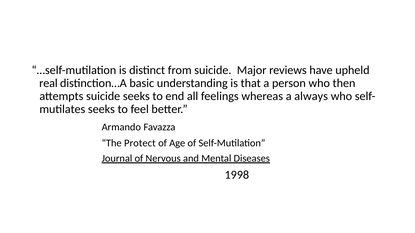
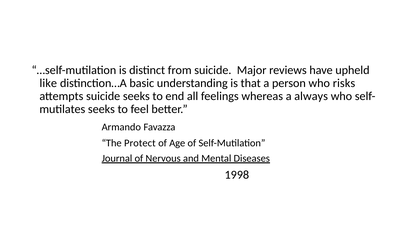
real: real -> like (48, 83)
then: then -> risks (344, 83)
